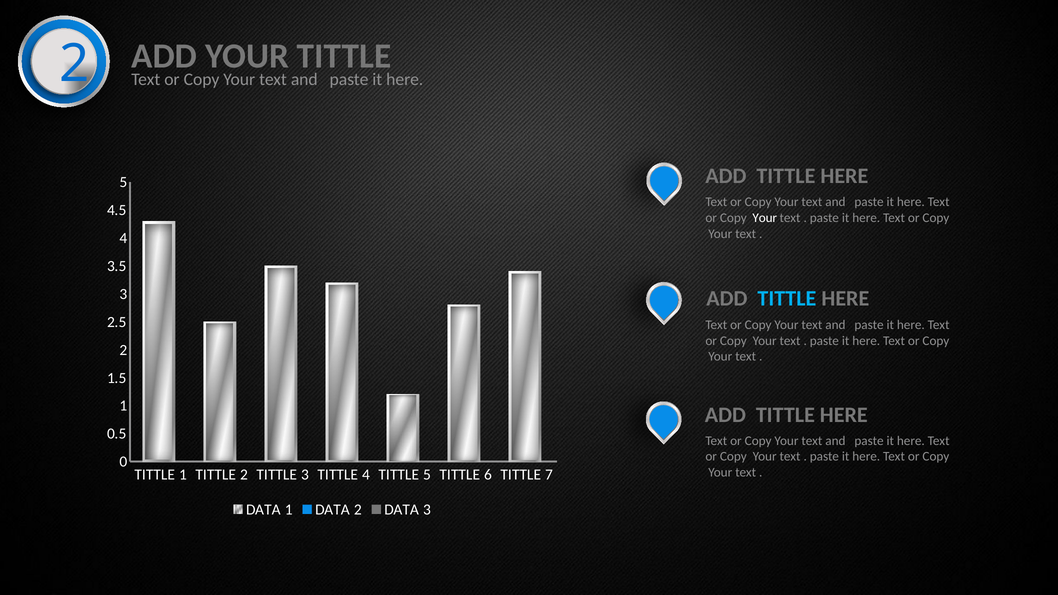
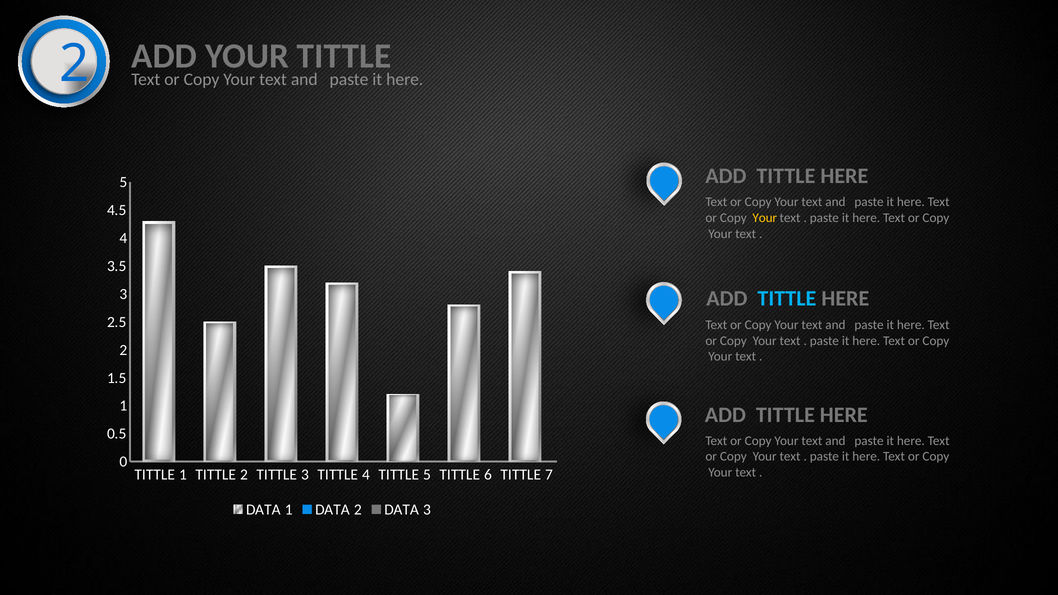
Your colour: white -> yellow (765, 218)
